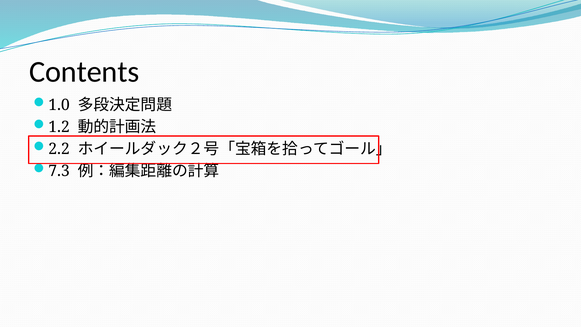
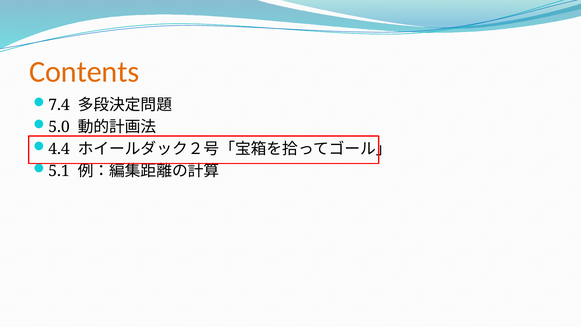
Contents colour: black -> orange (84, 72)
1.0: 1.0 -> 7.4 (59, 105)
1.2: 1.2 -> 5.0 (59, 127)
2.2: 2.2 -> 4.4 (59, 149)
7.3: 7.3 -> 5.1 (59, 171)
